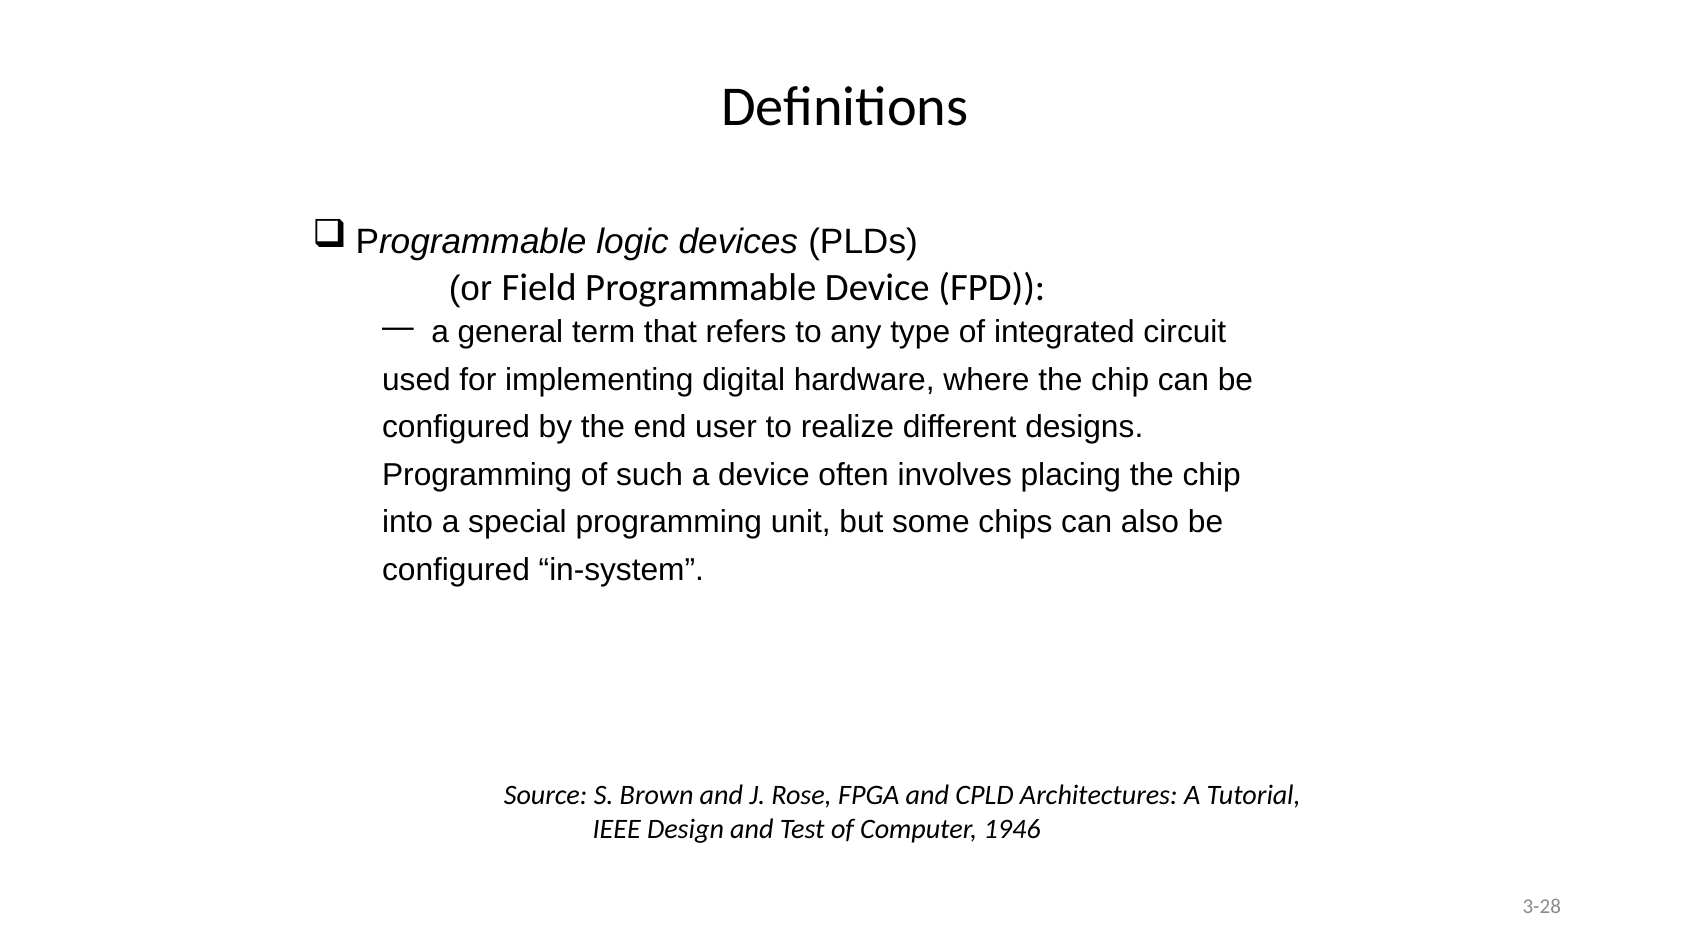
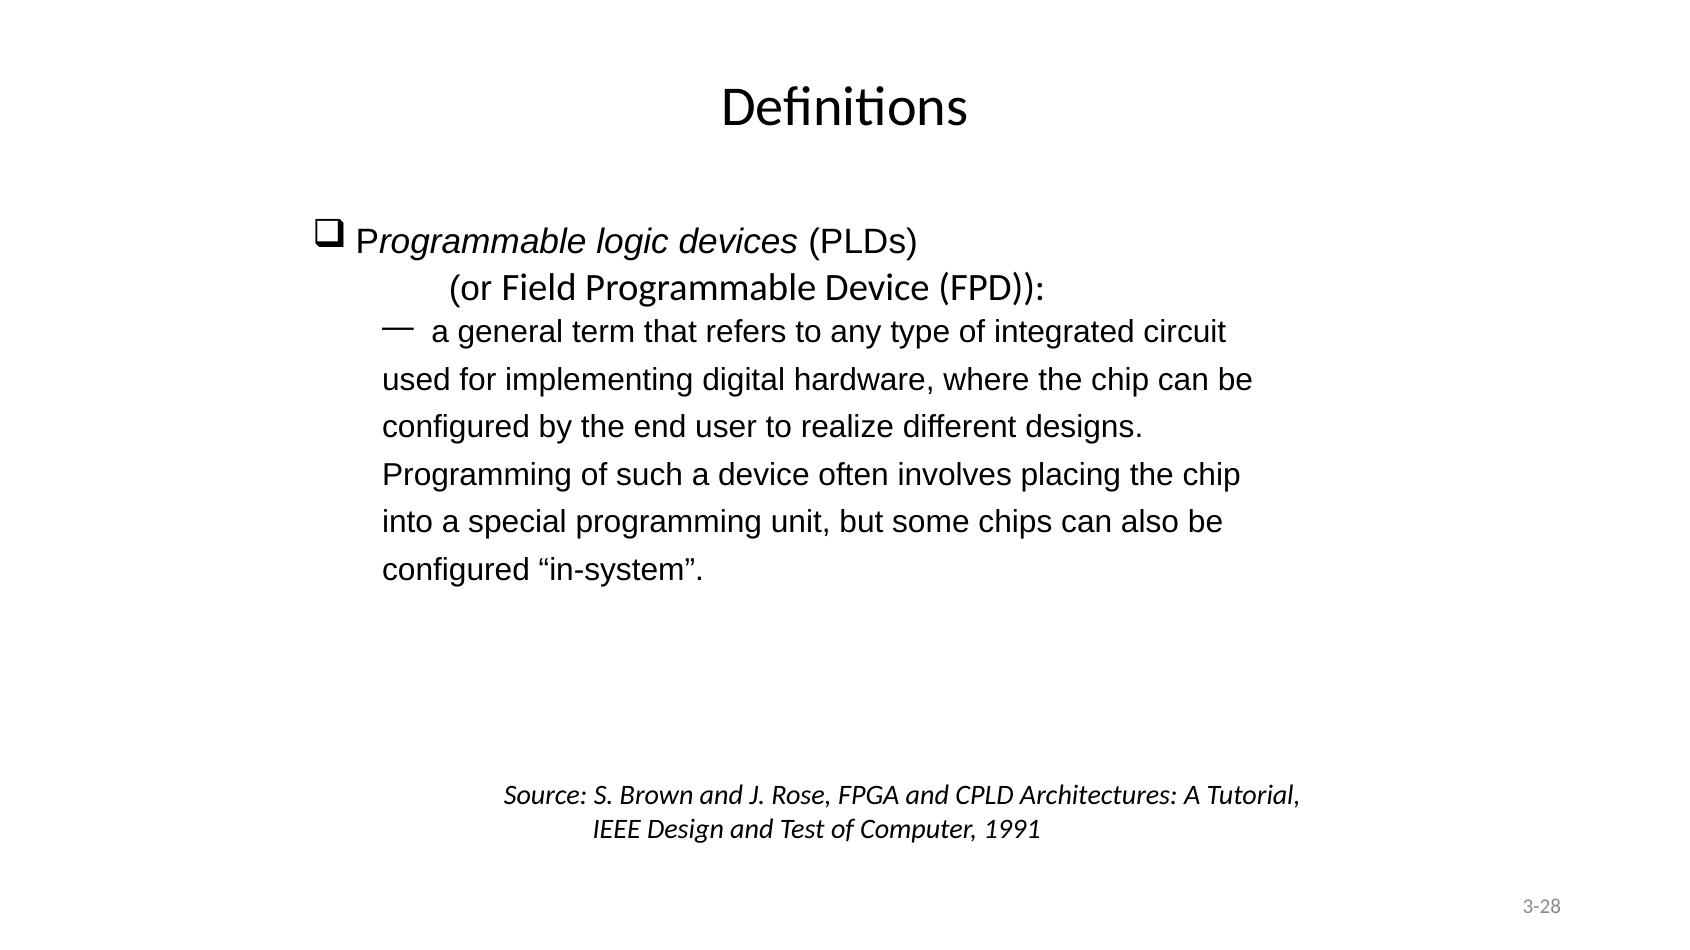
1946: 1946 -> 1991 (1012, 830)
